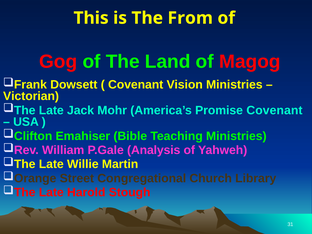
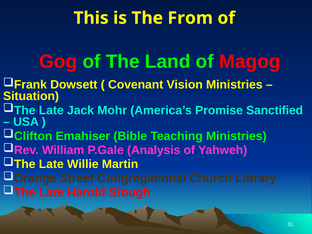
Victorian: Victorian -> Situation (31, 96)
Promise Covenant: Covenant -> Sanctified (275, 110)
